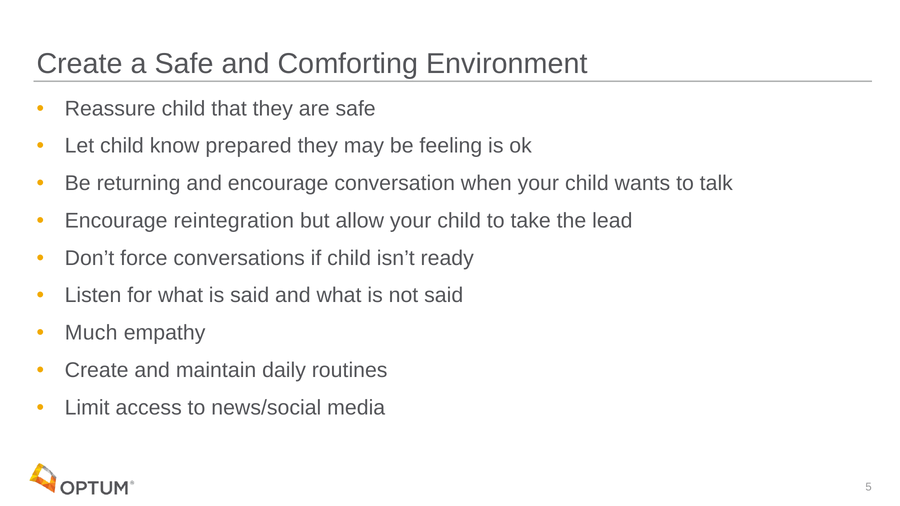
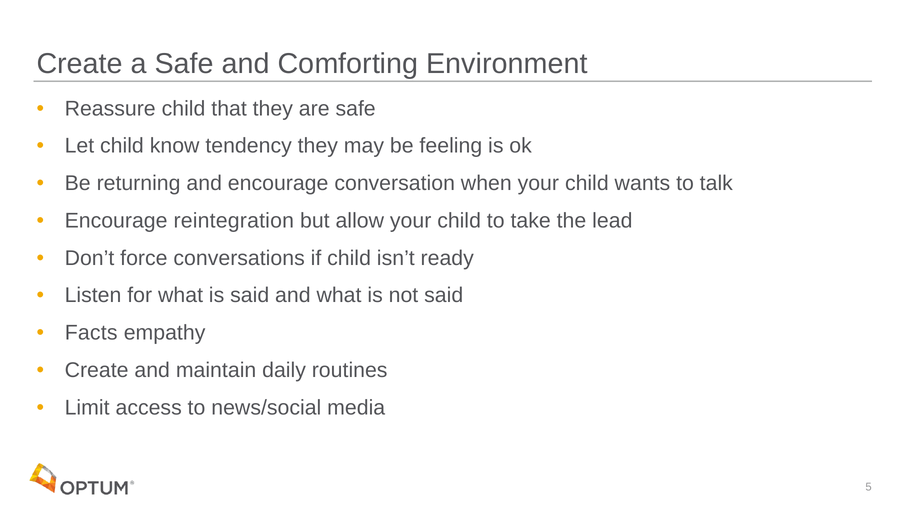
prepared: prepared -> tendency (249, 146)
Much: Much -> Facts (91, 333)
